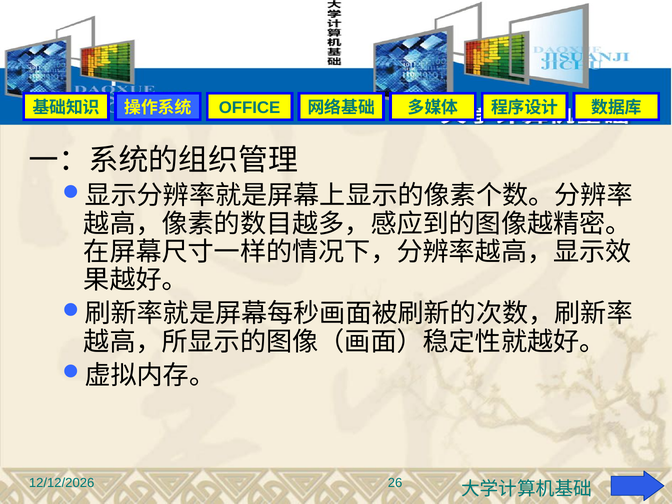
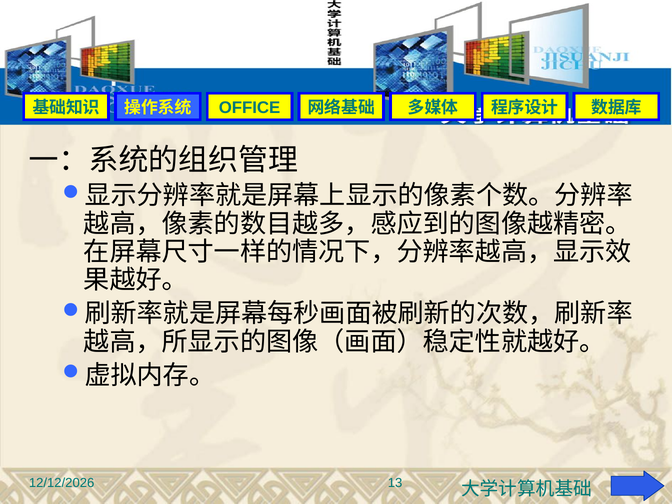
26: 26 -> 13 (395, 483)
